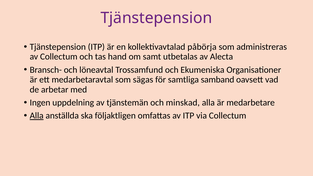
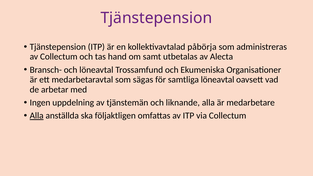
samtliga samband: samband -> löneavtal (218, 80)
minskad: minskad -> liknande (183, 103)
